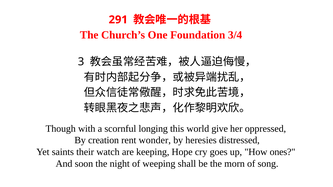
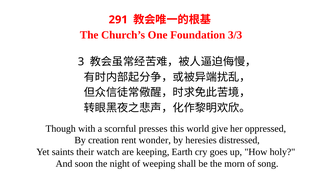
3/4: 3/4 -> 3/3 (235, 35)
longing: longing -> presses (153, 129)
Hope: Hope -> Earth (182, 152)
ones: ones -> holy (282, 152)
